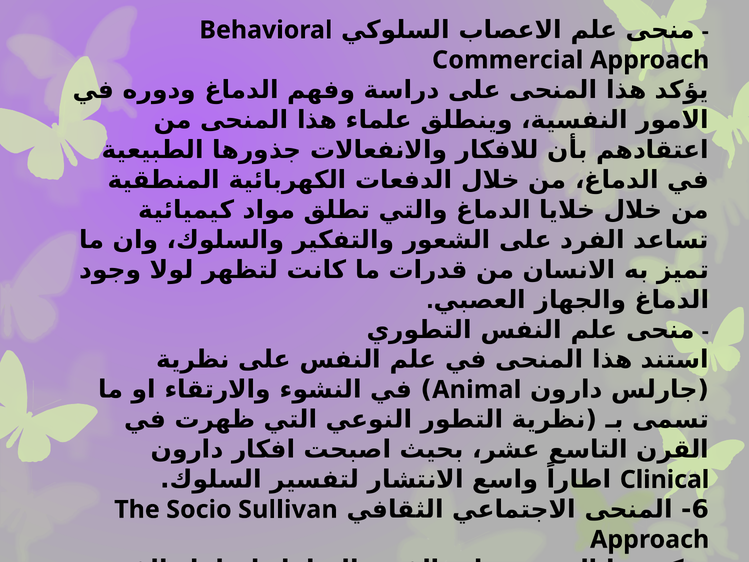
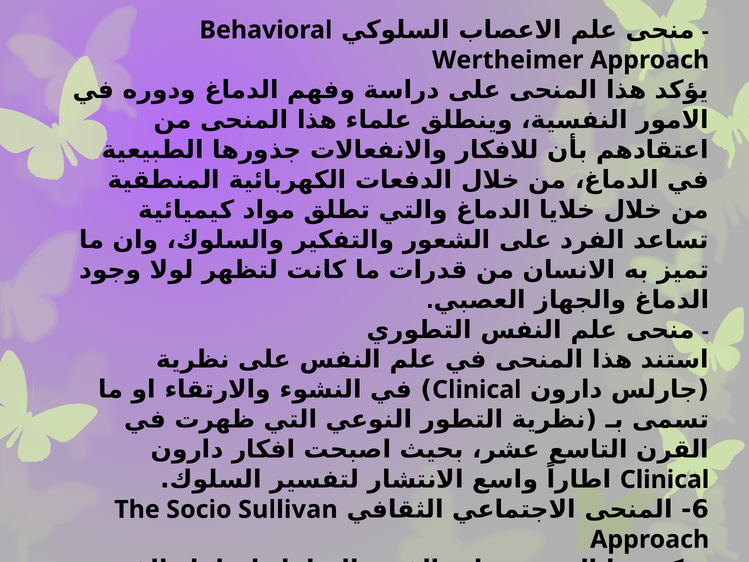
Commercial: Commercial -> Wertheimer (508, 60)
Animal: Animal -> Clinical (477, 390)
